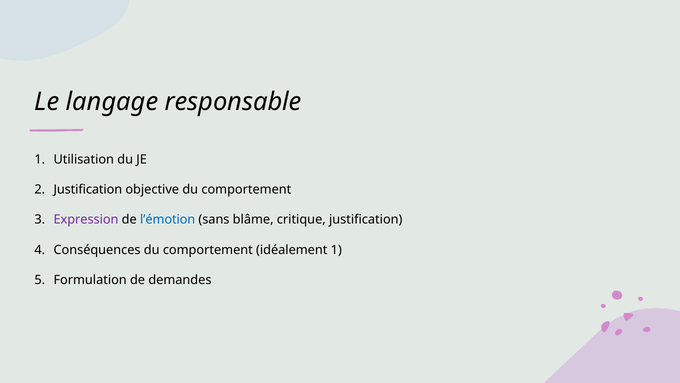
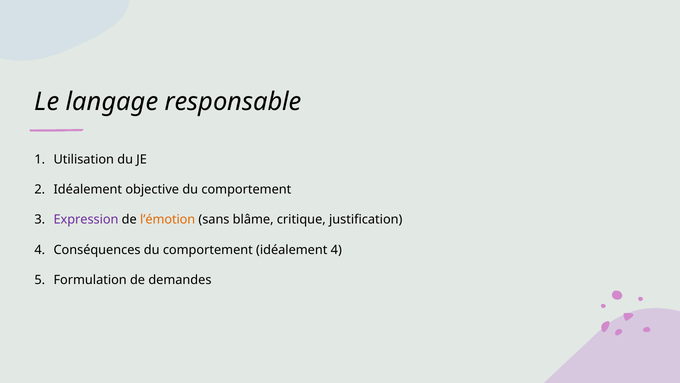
2 Justification: Justification -> Idéalement (88, 189)
l’émotion colour: blue -> orange (168, 219)
idéalement 1: 1 -> 4 (336, 250)
